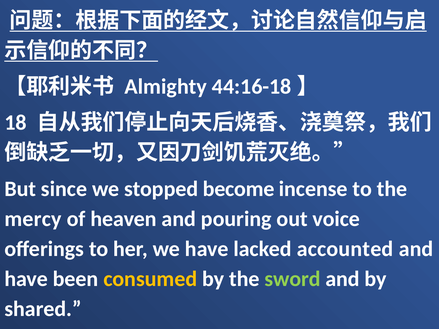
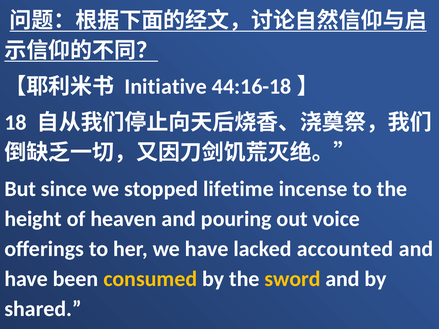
Almighty: Almighty -> Initiative (166, 87)
become: become -> lifetime (239, 189)
mercy: mercy -> height (33, 219)
sword colour: light green -> yellow (292, 279)
